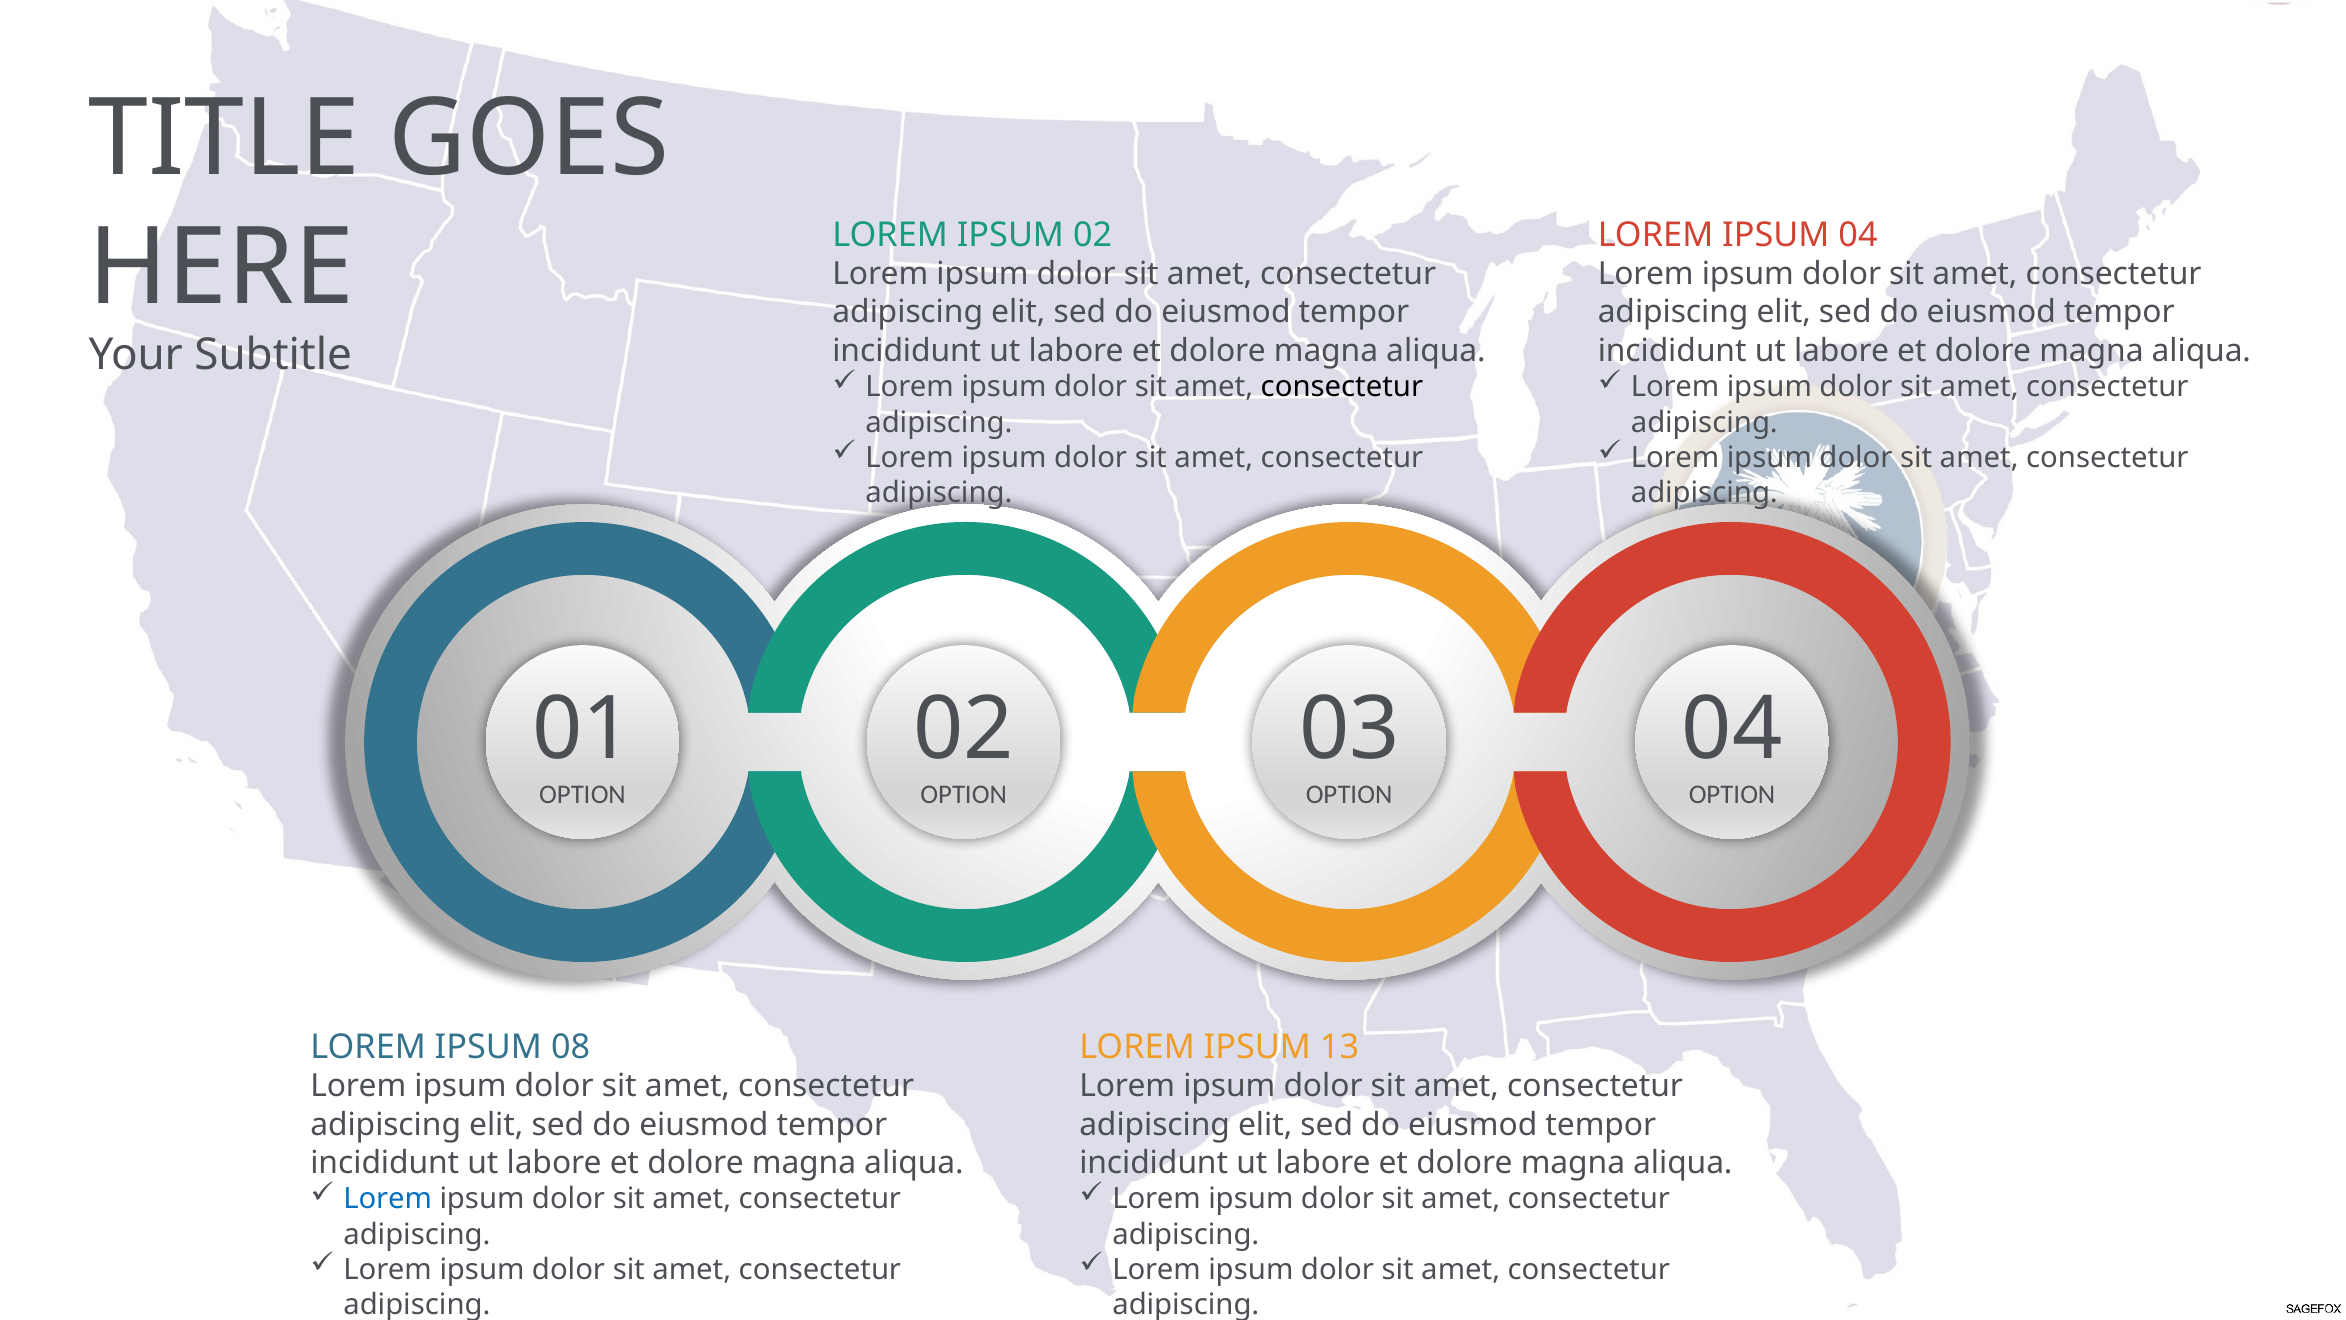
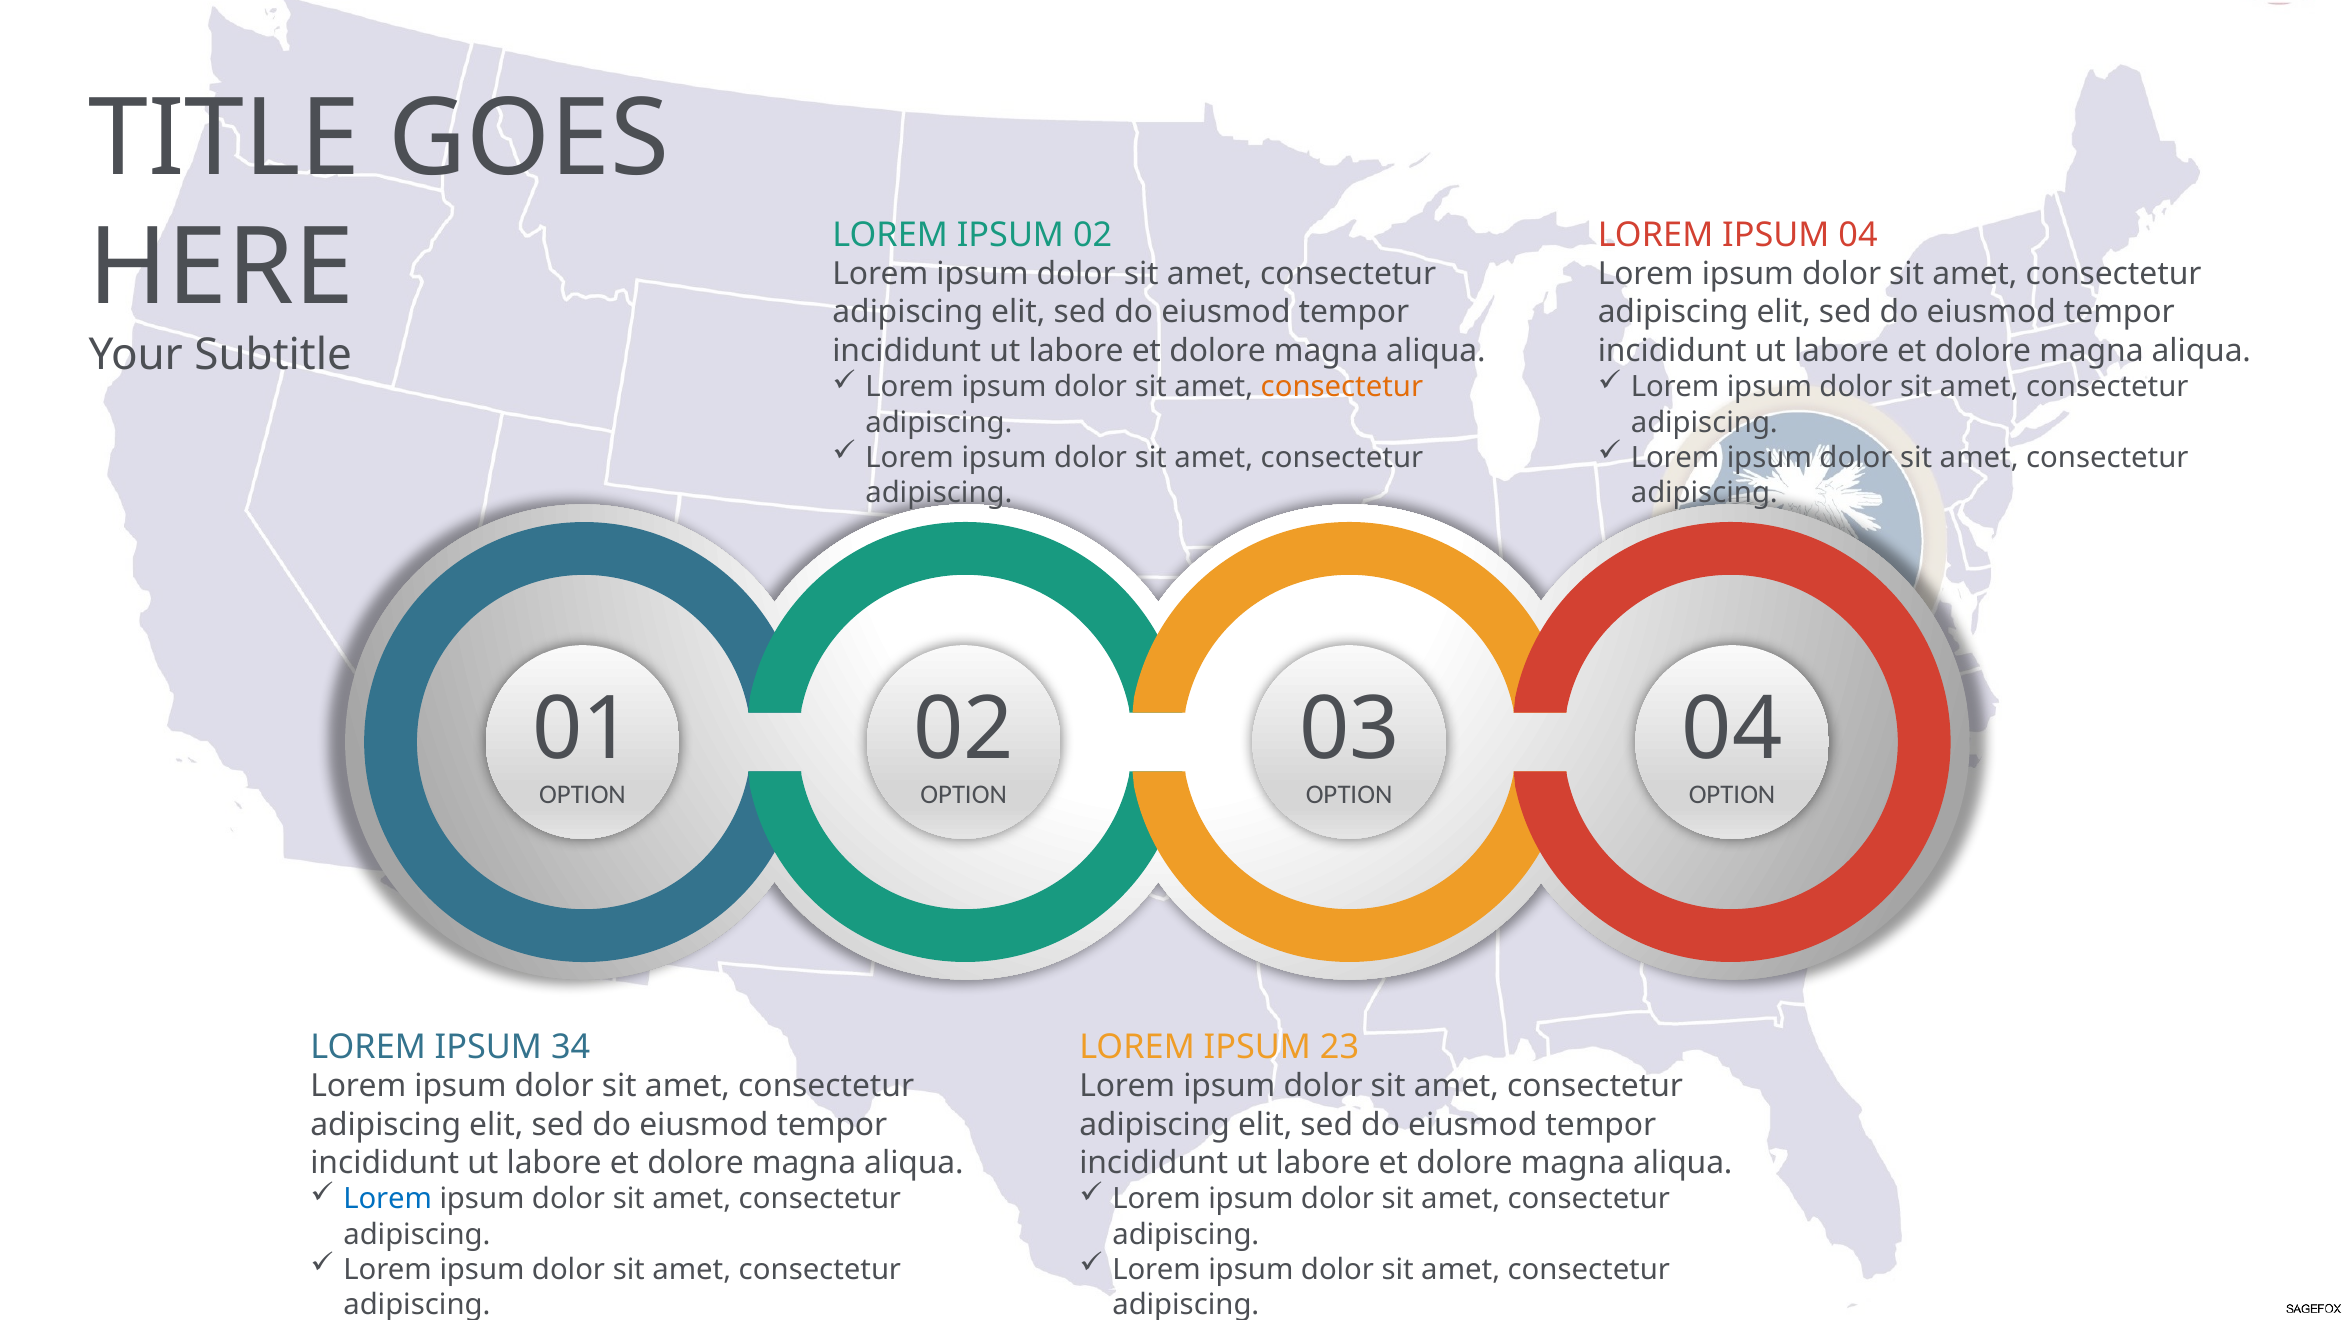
consectetur colour: black -> orange (1342, 387)
08: 08 -> 34 (571, 1047)
13: 13 -> 23 (1340, 1047)
